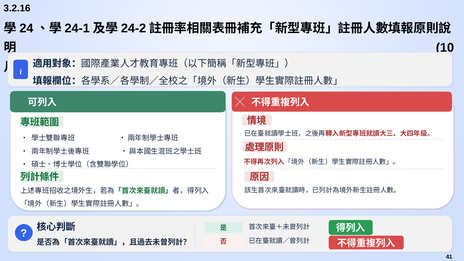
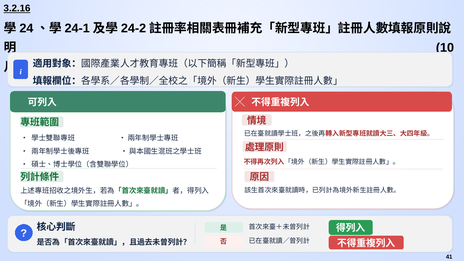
3.2.16 underline: none -> present (17, 8)
